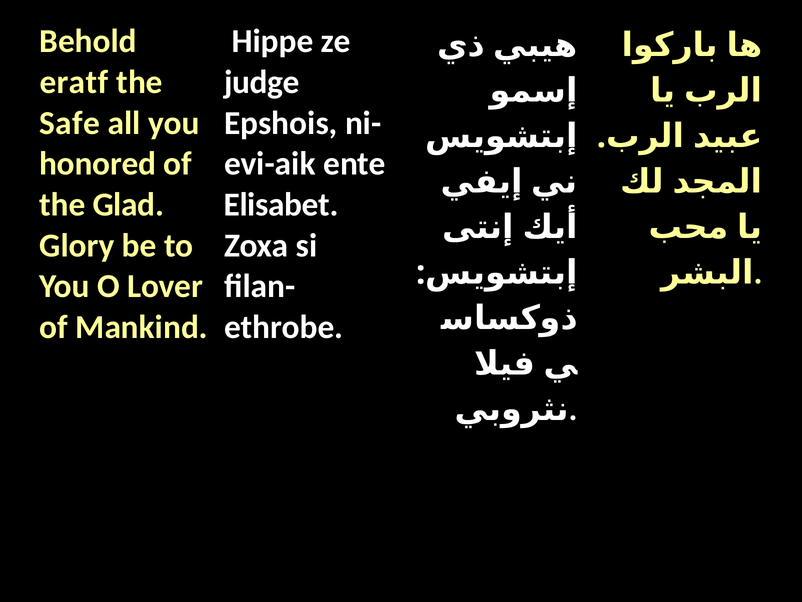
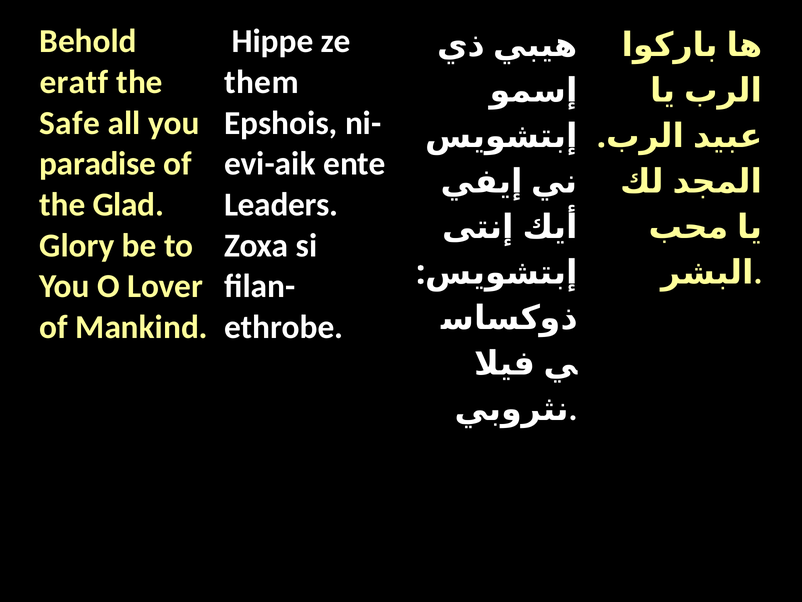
judge: judge -> them (262, 82)
honored: honored -> paradise (98, 164)
Elisabet: Elisabet -> Leaders (281, 205)
